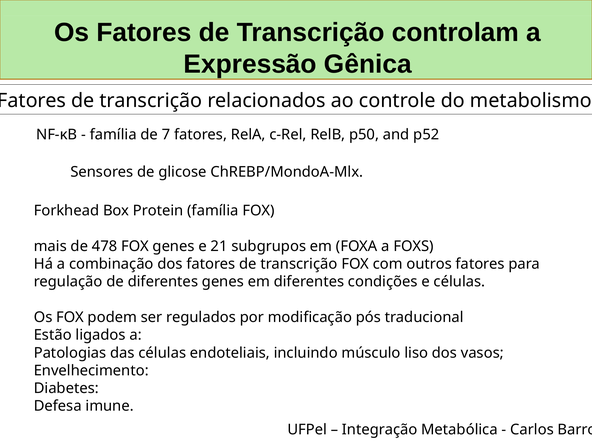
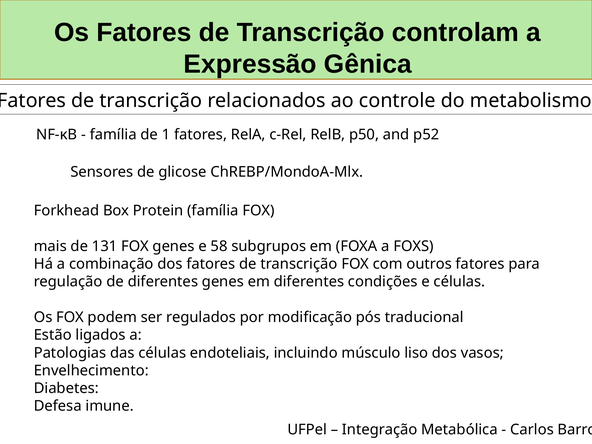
7: 7 -> 1 (166, 135)
478: 478 -> 131 (105, 246)
21: 21 -> 58 (219, 246)
